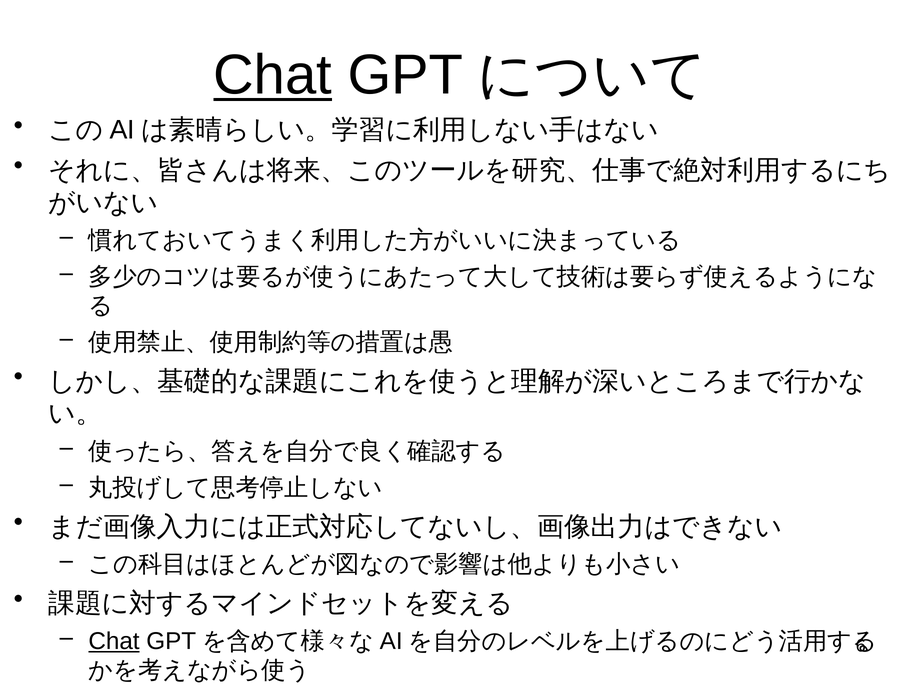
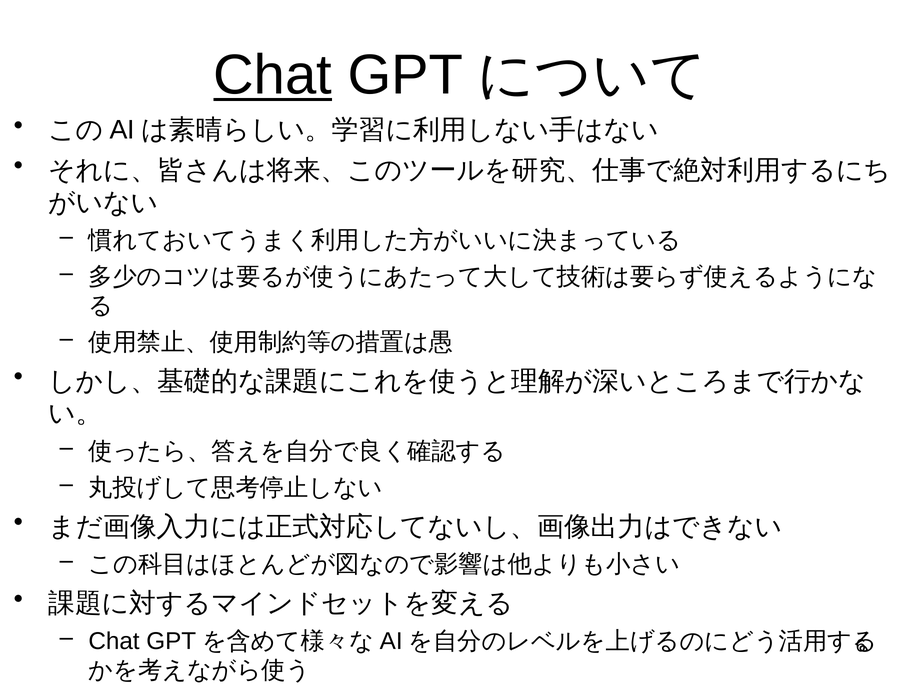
Chat underline: present -> none (114, 641)
